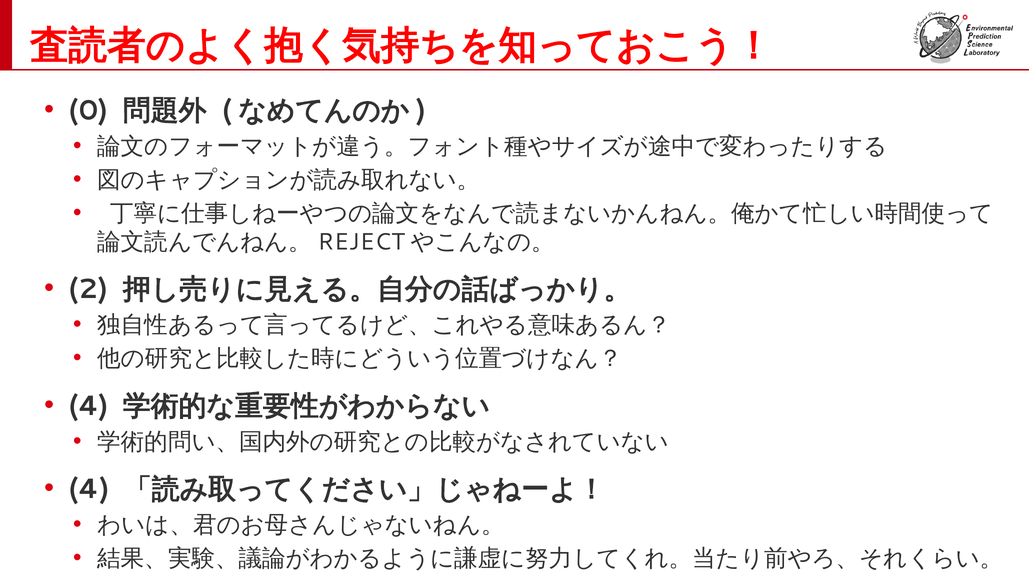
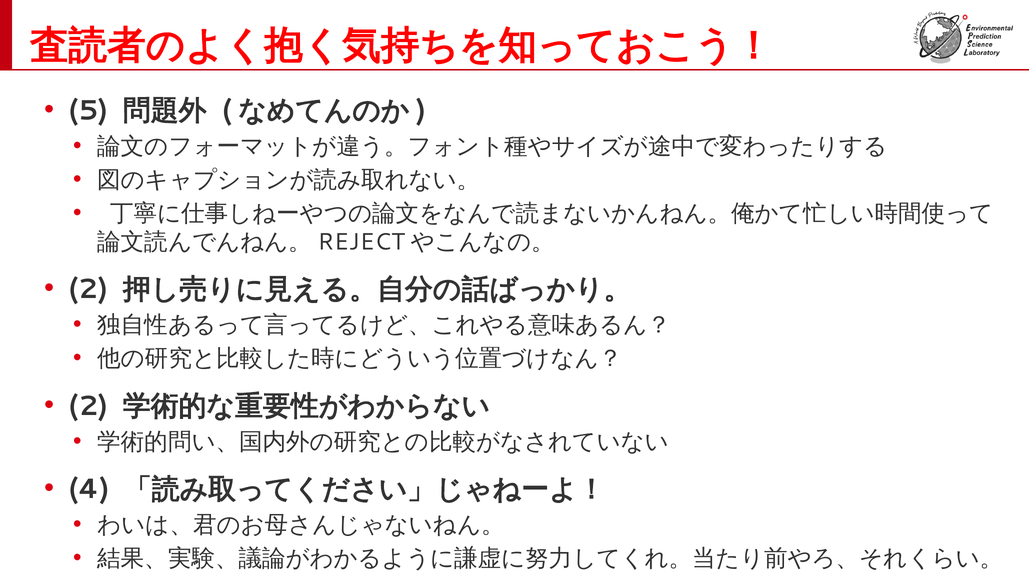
0: 0 -> 5 (88, 110)
4: 4 -> 2 (88, 406)
